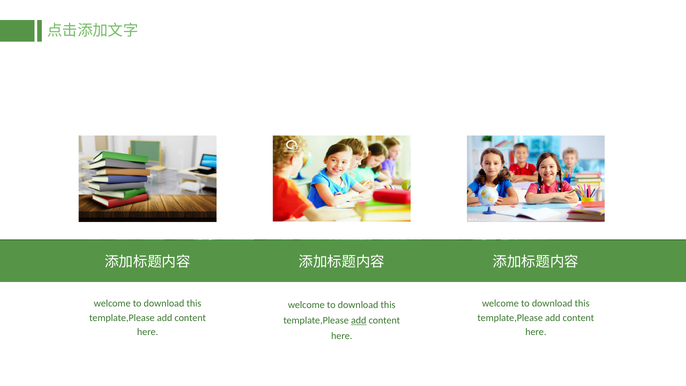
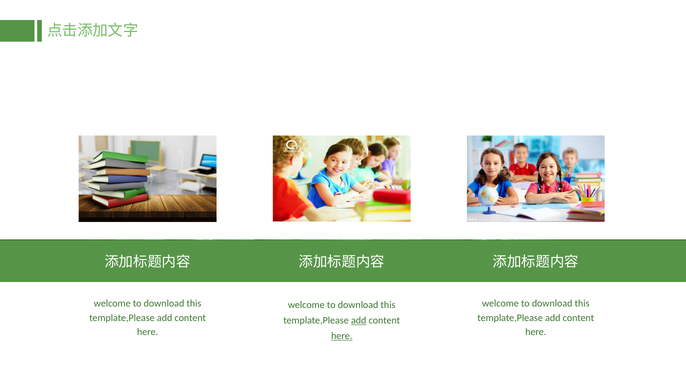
here underline: none -> present (342, 336)
